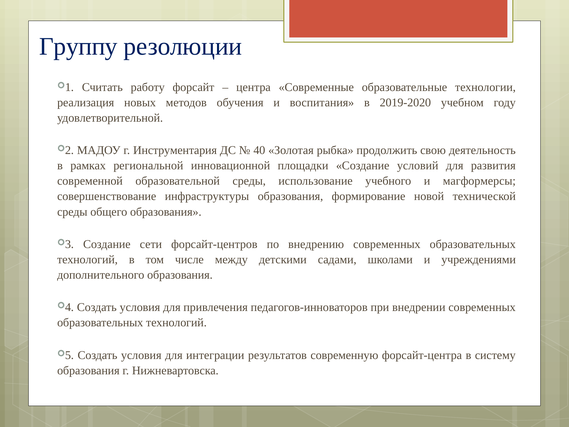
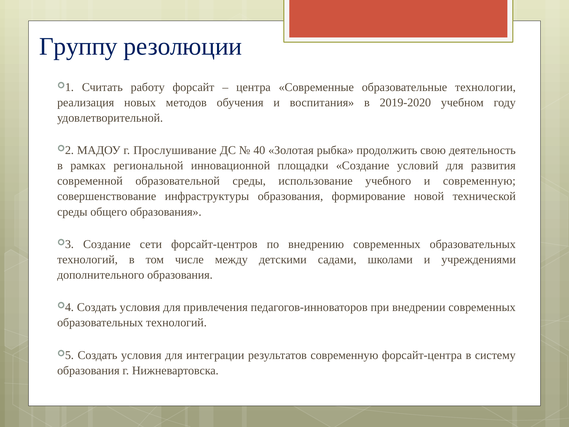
Инструментария: Инструментария -> Прослушивание (175, 150)
и магформерсы: магформерсы -> современную (479, 181)
